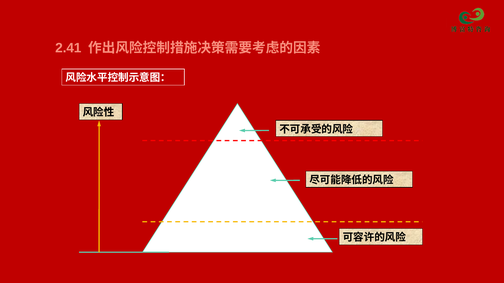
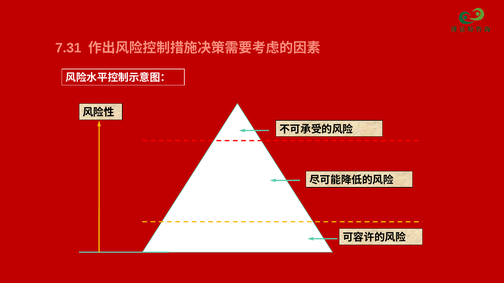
2.41: 2.41 -> 7.31 (68, 48)
